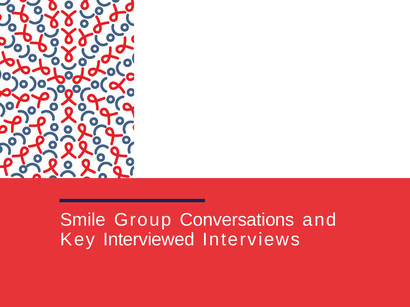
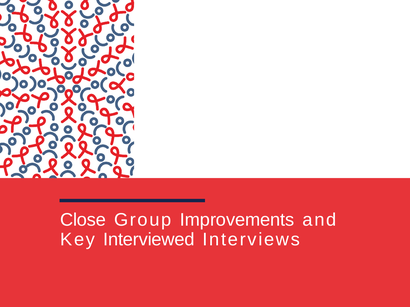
Smile: Smile -> Close (83, 220)
Conversations: Conversations -> Improvements (237, 220)
